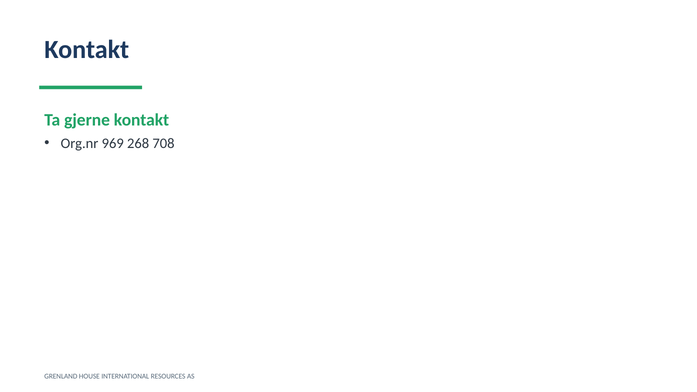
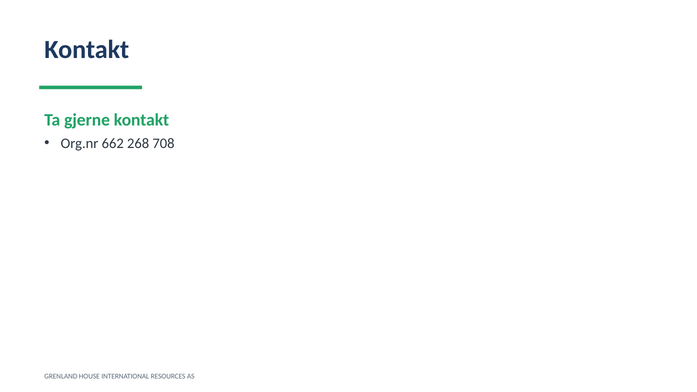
969: 969 -> 662 (113, 143)
